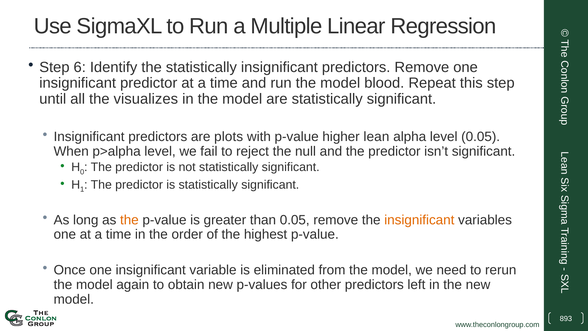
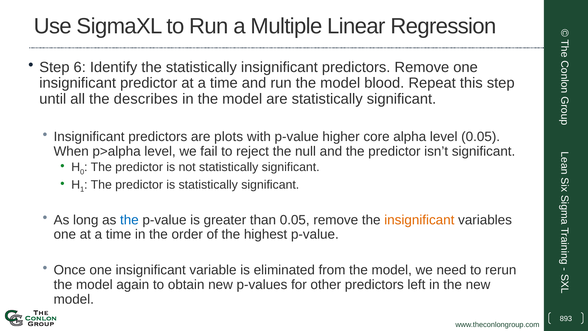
visualizes: visualizes -> describes (146, 99)
lean: lean -> core (377, 137)
the colour: orange -> blue (129, 220)
